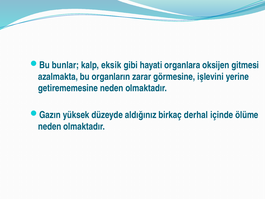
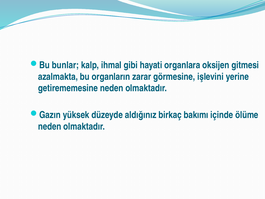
eksik: eksik -> ihmal (111, 65)
derhal: derhal -> bakımı (196, 115)
